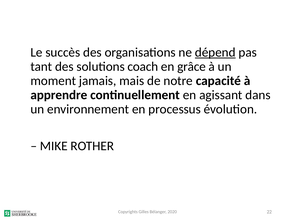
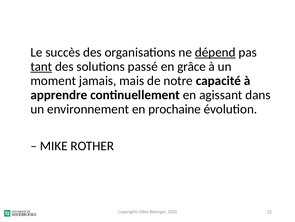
tant underline: none -> present (41, 66)
coach: coach -> passé (143, 66)
processus: processus -> prochaine (175, 109)
